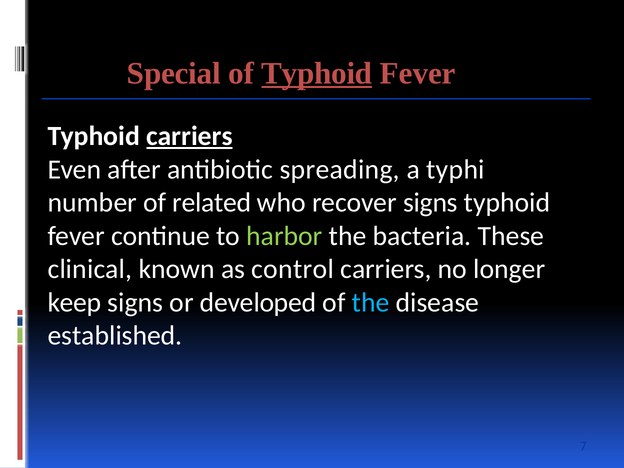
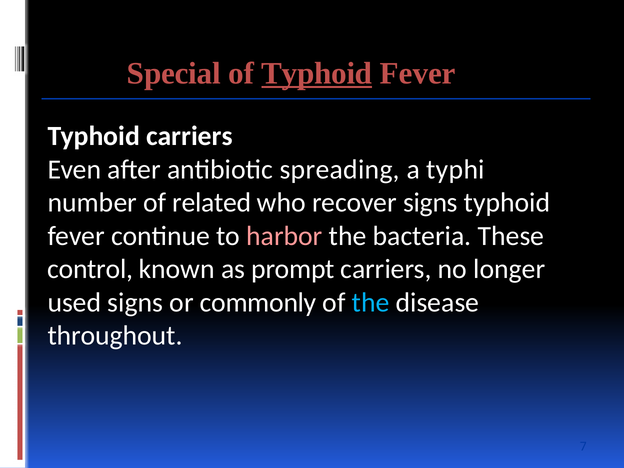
carriers underline: present -> none (189, 136)
harbor colour: light green -> pink (284, 236)
clinical: clinical -> control (90, 269)
control: control -> prompt (293, 269)
keep: keep -> used (74, 303)
developed: developed -> commonly (258, 303)
established: established -> throughout (115, 336)
